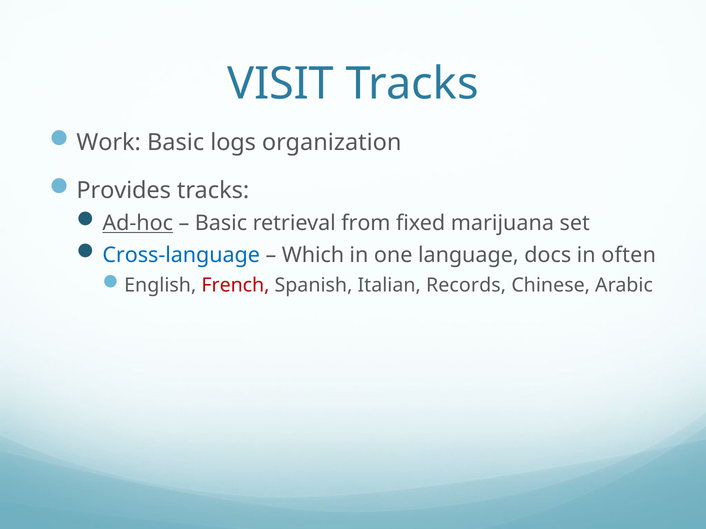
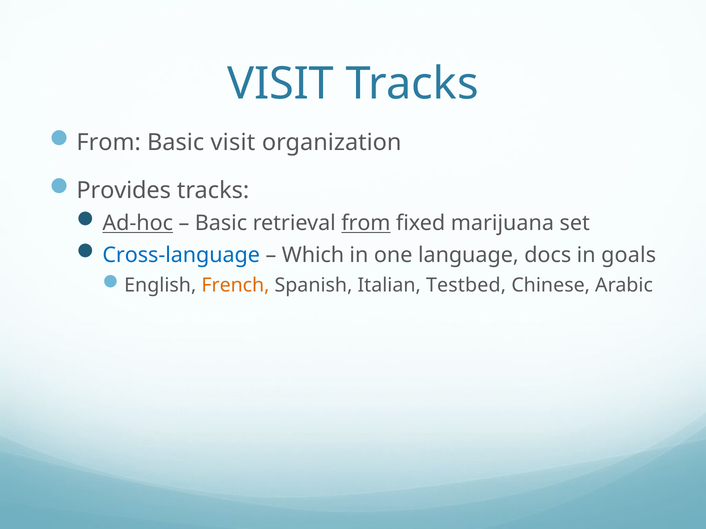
Work: Work -> From (109, 143)
Basic logs: logs -> visit (233, 143)
from underline: none -> present (366, 224)
often: often -> goals (629, 255)
French colour: red -> orange (235, 286)
Records: Records -> Testbed (466, 286)
